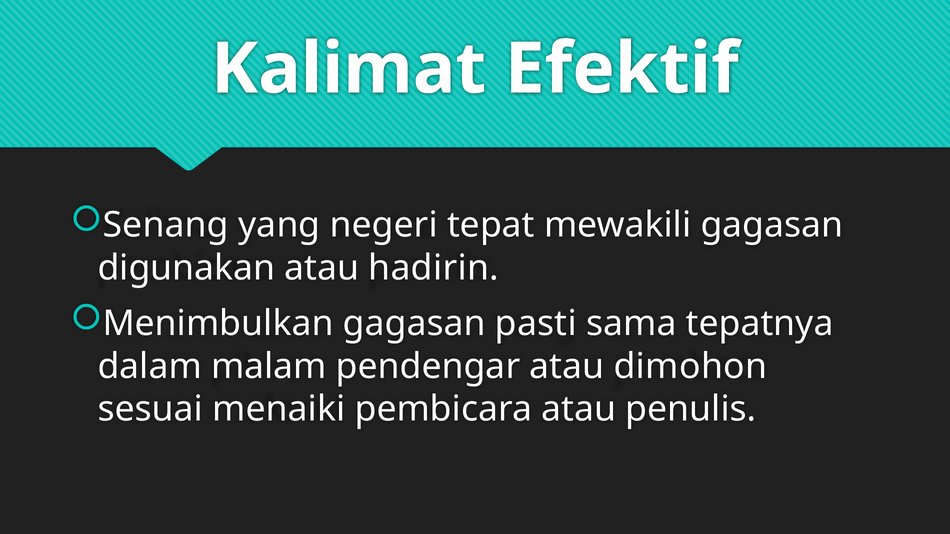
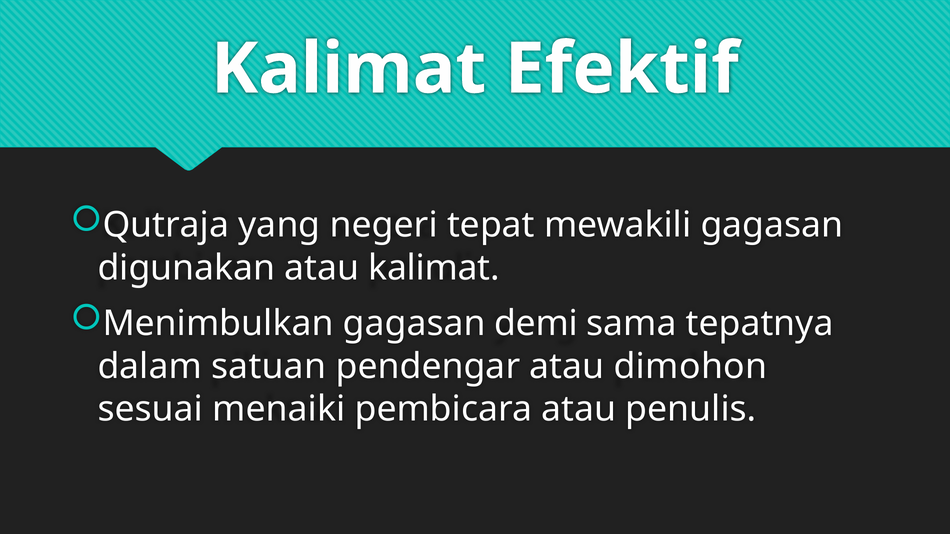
Senang: Senang -> Qutraja (166, 225)
atau hadirin: hadirin -> kalimat (434, 268)
pasti: pasti -> demi (536, 324)
malam: malam -> satuan (269, 367)
